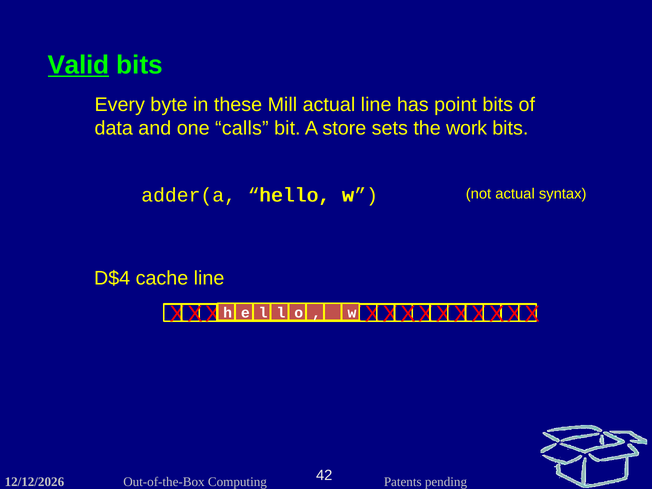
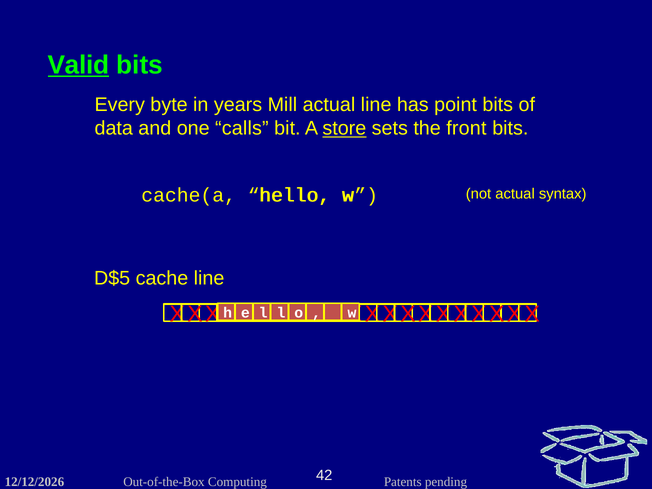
these: these -> years (238, 105)
store underline: none -> present (344, 129)
work: work -> front (466, 129)
adder(a: adder(a -> cache(a (189, 195)
D$4: D$4 -> D$5 (112, 278)
